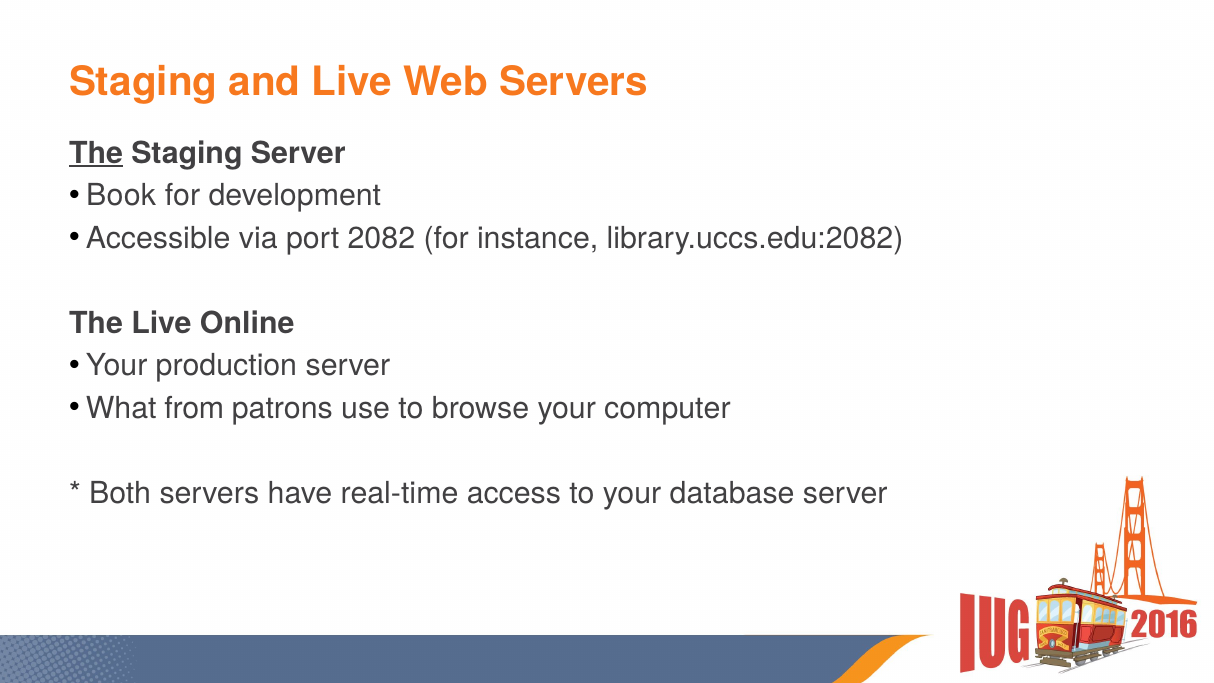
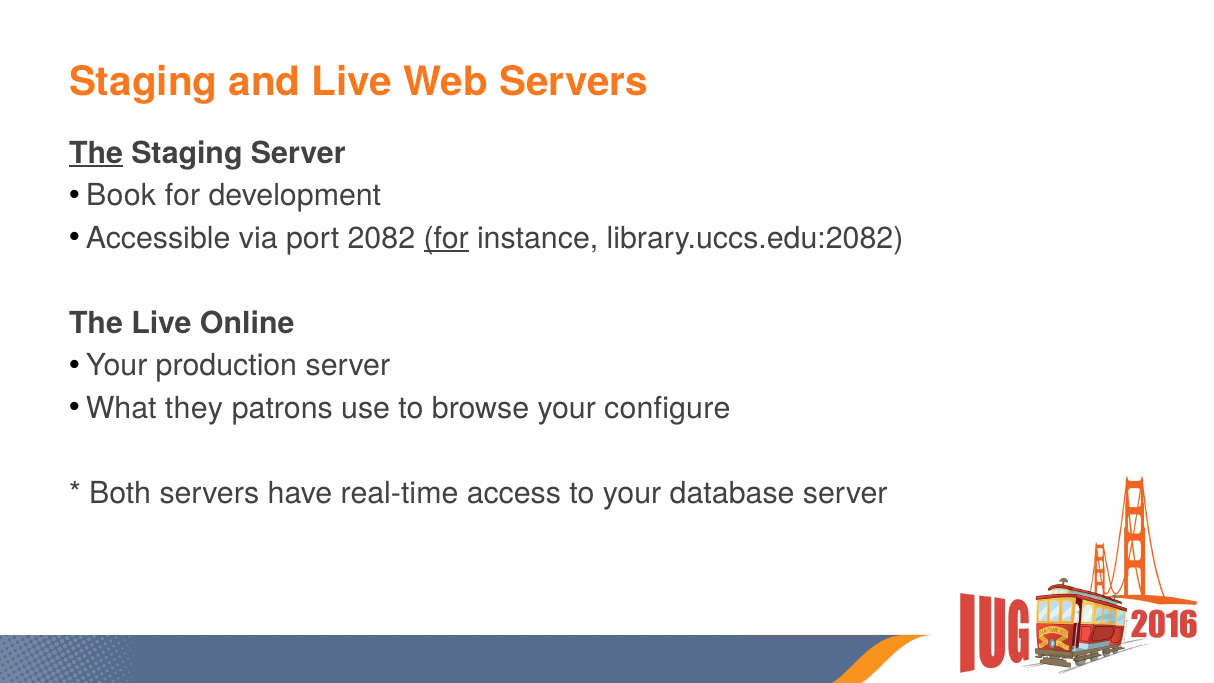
for underline: none -> present (446, 238)
from: from -> they (194, 408)
computer: computer -> configure (667, 408)
